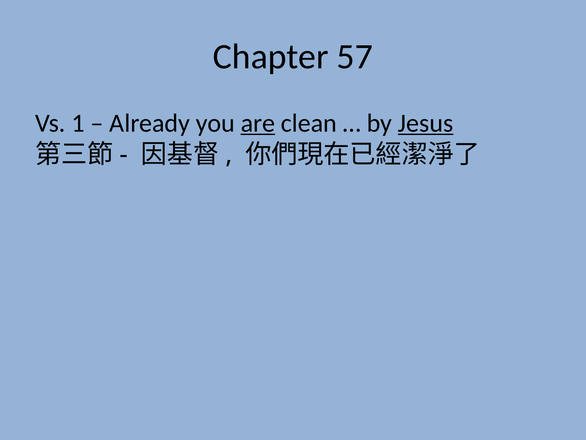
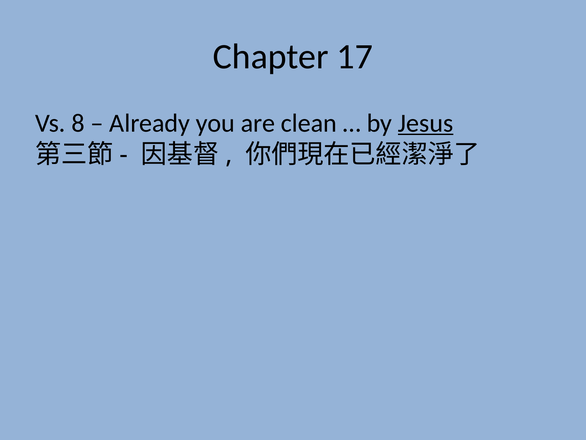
57: 57 -> 17 (355, 57)
1: 1 -> 8 (78, 123)
are underline: present -> none (258, 123)
